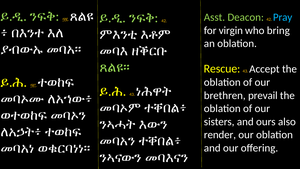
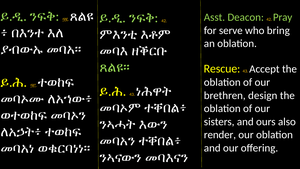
Pray colour: light blue -> light green (283, 17)
virgin: virgin -> serve (231, 30)
prevail: prevail -> design (263, 95)
